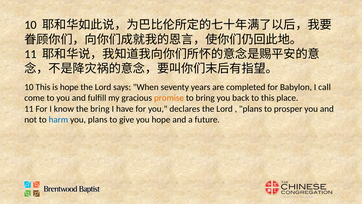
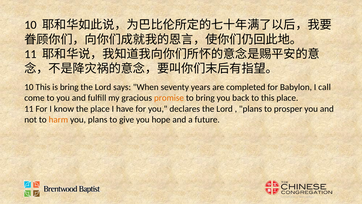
is hope: hope -> bring (69, 87)
the bring: bring -> place (100, 109)
harm colour: blue -> orange (58, 119)
